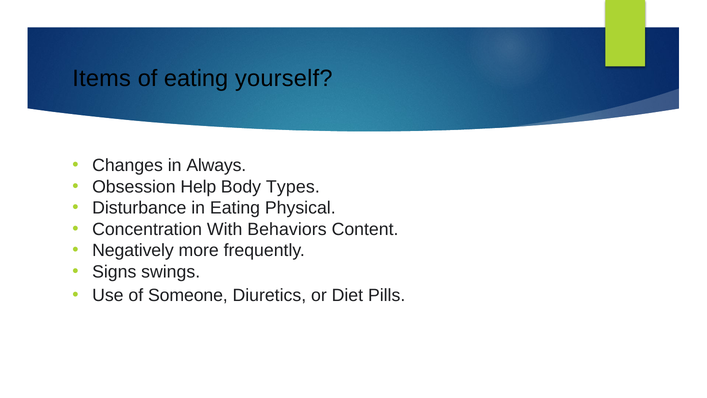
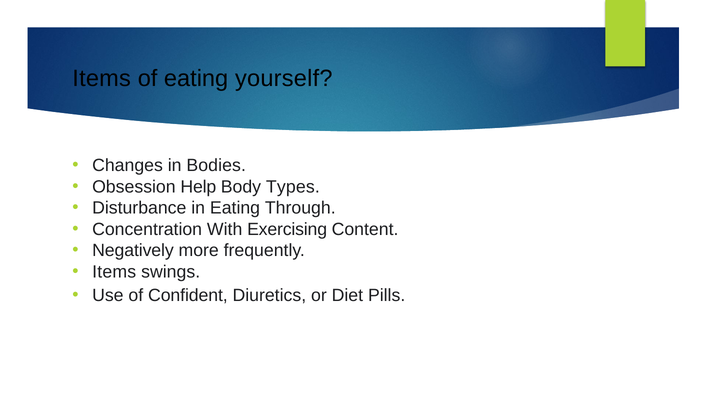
Always: Always -> Bodies (216, 165)
Physical: Physical -> Through (300, 208)
Behaviors: Behaviors -> Exercising (287, 229)
Signs: Signs -> Items (114, 272)
Someone: Someone -> Confident (188, 295)
